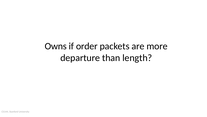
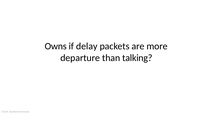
order: order -> delay (87, 46)
length: length -> talking (137, 58)
